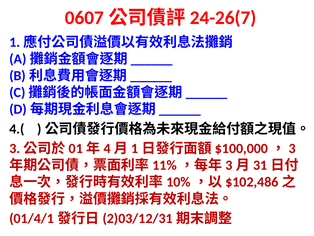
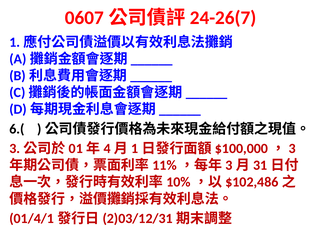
4.(: 4.( -> 6.( (17, 129)
